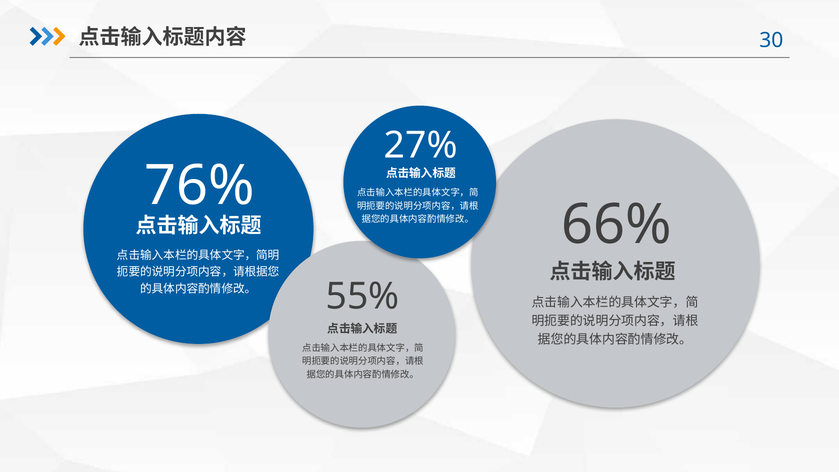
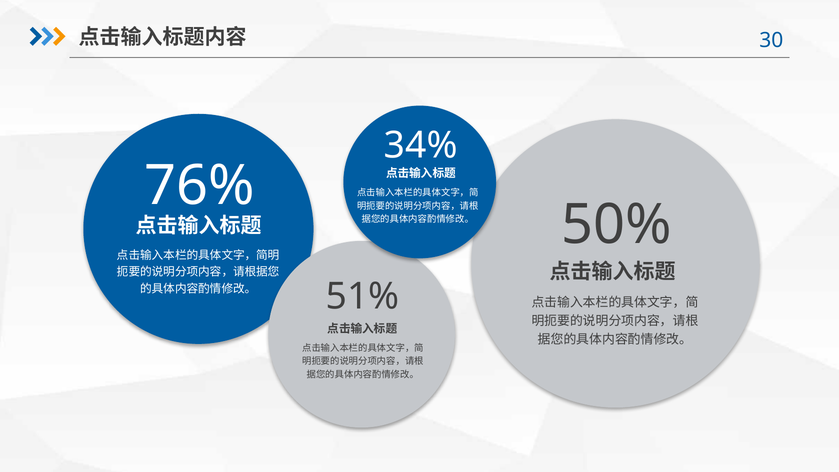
27%: 27% -> 34% (421, 146)
66%: 66% -> 50% (616, 225)
55%: 55% -> 51% (363, 296)
